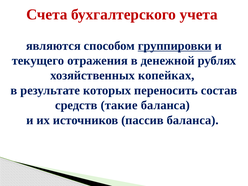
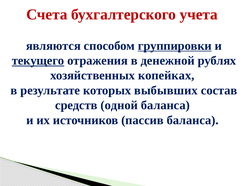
текущего underline: none -> present (38, 61)
переносить: переносить -> выбывших (166, 90)
такие: такие -> одной (119, 105)
